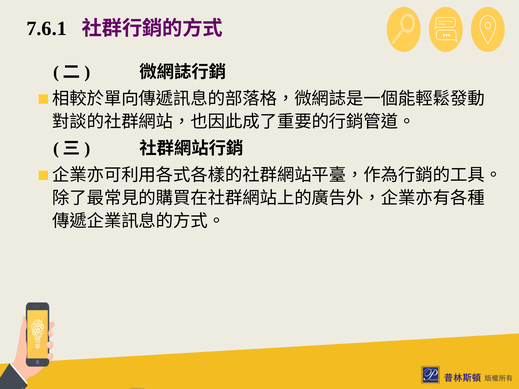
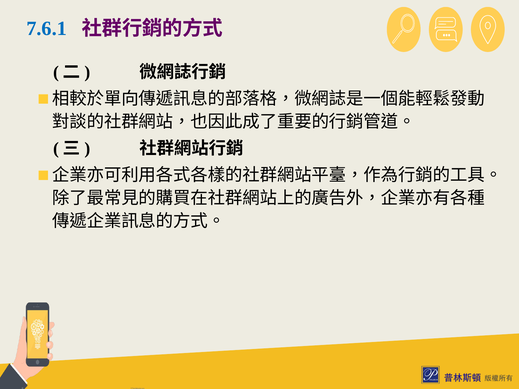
7.6.1 colour: black -> blue (47, 29)
